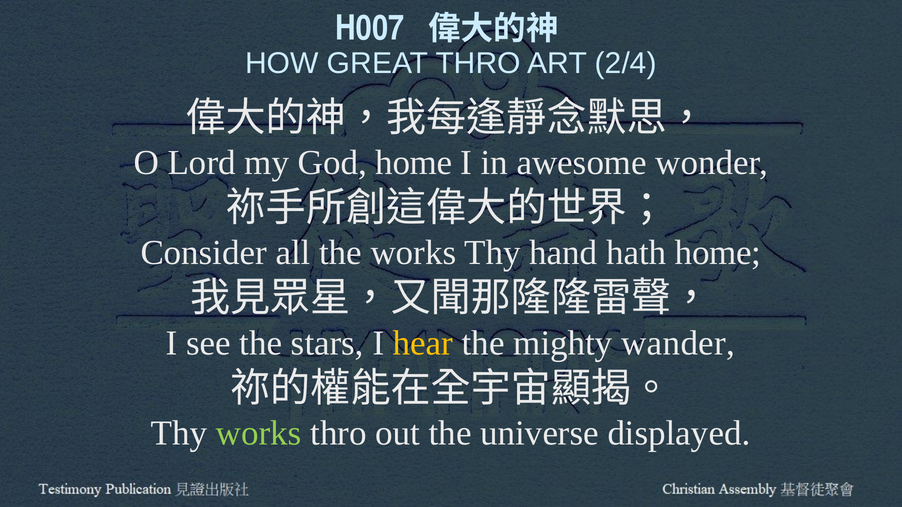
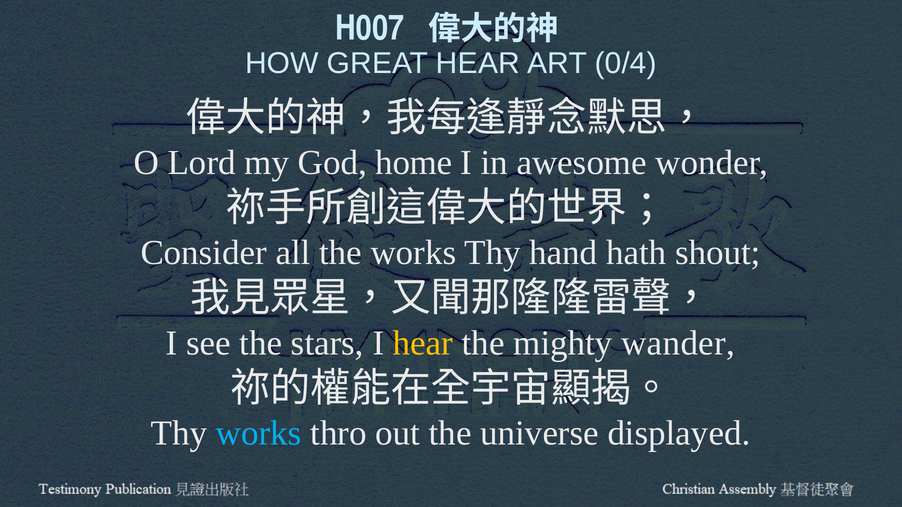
GREAT THRO: THRO -> HEAR (478, 63)
2/4: 2/4 -> 0/4 (626, 63)
hath home: home -> shout (718, 253)
works colour: light green -> light blue (259, 433)
